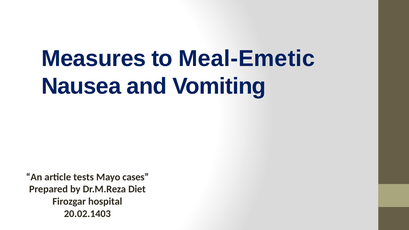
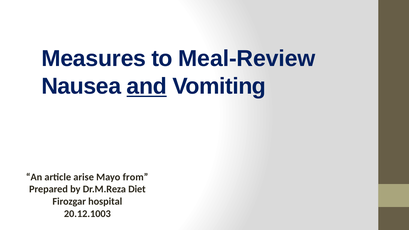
Meal-Emetic: Meal-Emetic -> Meal-Review (247, 59)
and underline: none -> present (147, 86)
tests: tests -> arise (84, 177)
cases: cases -> from (136, 177)
20.02.1403: 20.02.1403 -> 20.12.1003 (87, 214)
